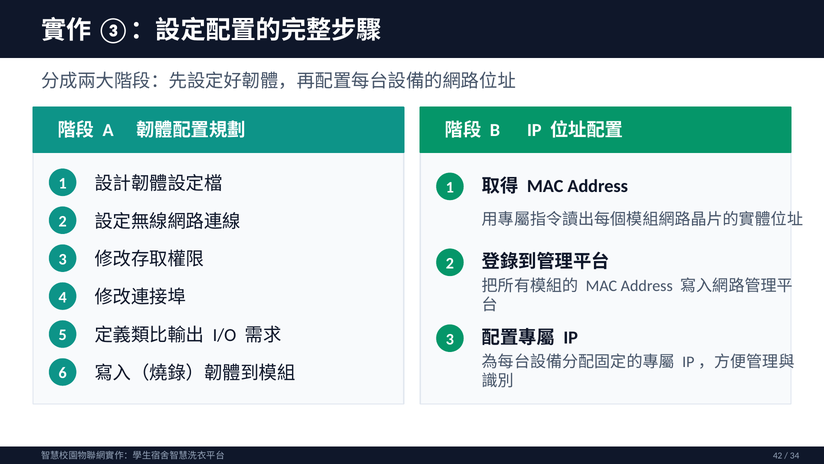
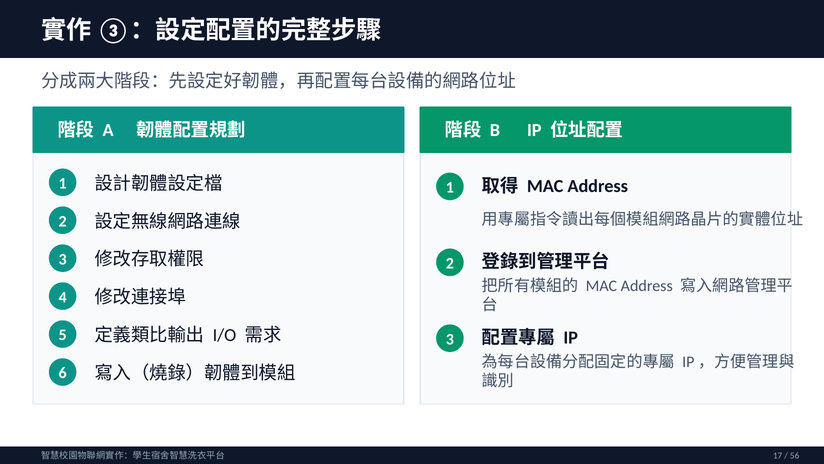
42: 42 -> 17 (778, 455)
34: 34 -> 56 (795, 455)
